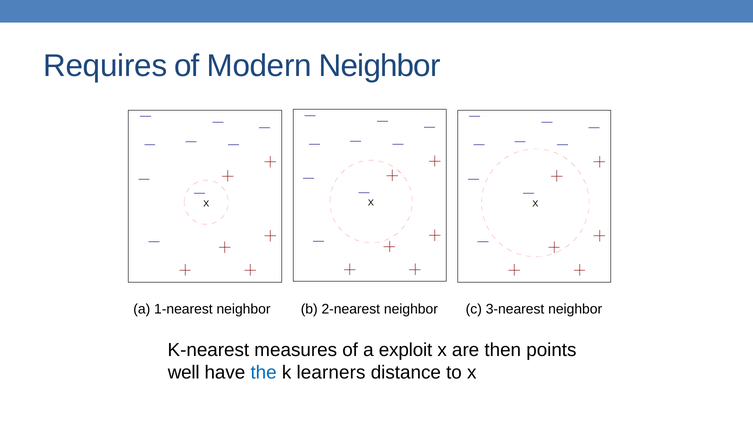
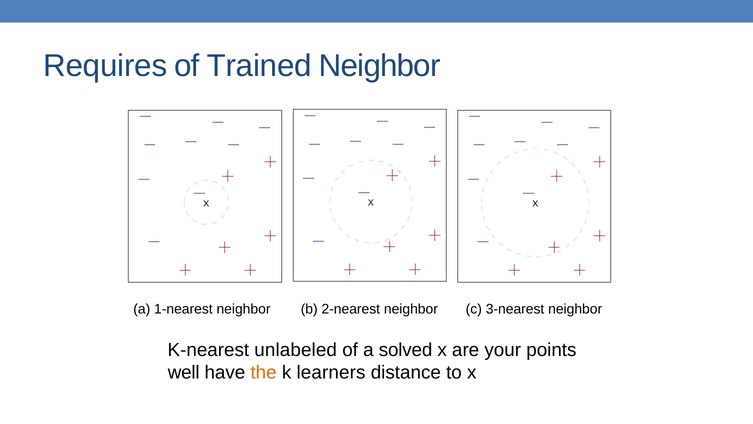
Modern: Modern -> Trained (259, 66)
measures: measures -> unlabeled (296, 350)
exploit: exploit -> solved (406, 350)
then: then -> your (503, 350)
the colour: blue -> orange (264, 372)
